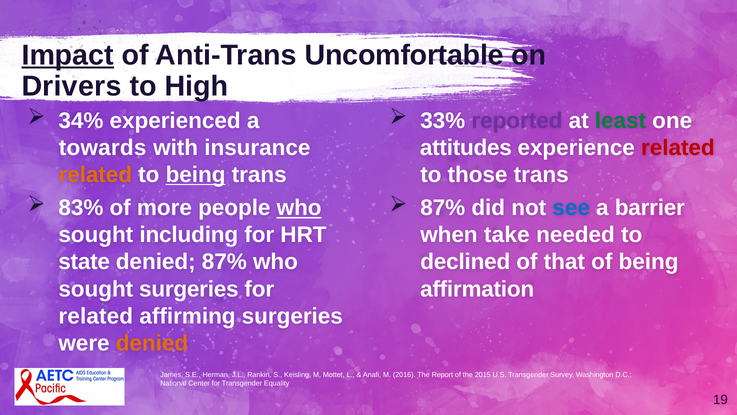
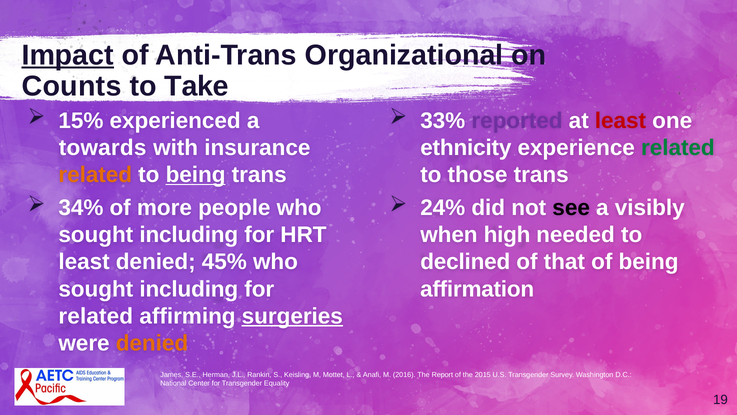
Uncomfortable: Uncomfortable -> Organizational (404, 55)
Drivers: Drivers -> Counts (72, 86)
High: High -> Take (197, 86)
34%: 34% -> 15% (81, 121)
least colour: green -> red (620, 121)
attitudes: attitudes -> ethnicity (466, 148)
related colour: red -> green (678, 148)
83%: 83% -> 34% (81, 208)
who underline: present -> none (299, 208)
87%: 87% -> 24% (443, 208)
see colour: blue -> black (571, 208)
barrier: barrier -> visibly (650, 208)
take: take -> high (507, 235)
state: state -> least (84, 262)
denied 87%: 87% -> 45% (224, 262)
surgeries: surgeries -> including (189, 289)
surgeries underline: none -> present (292, 316)
